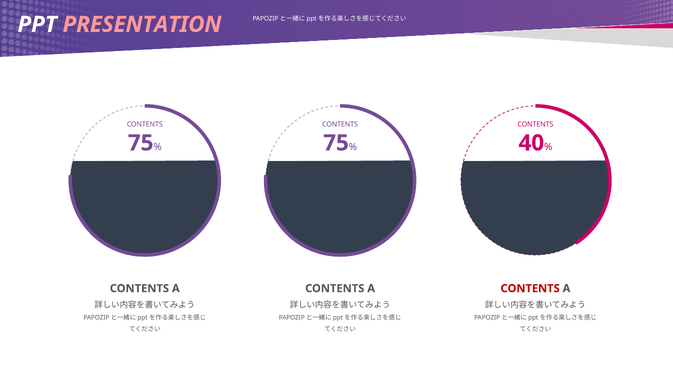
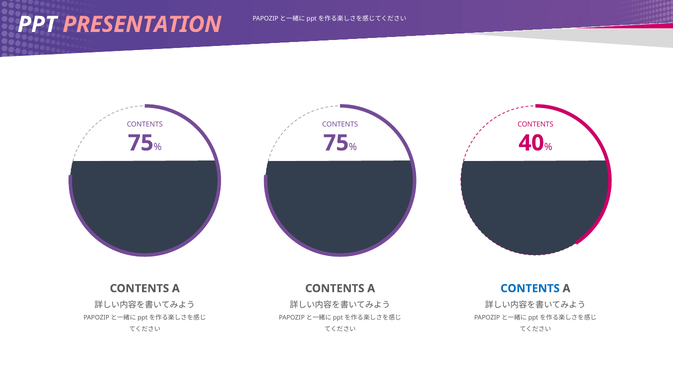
CONTENTS colour: red -> blue (530, 288)
